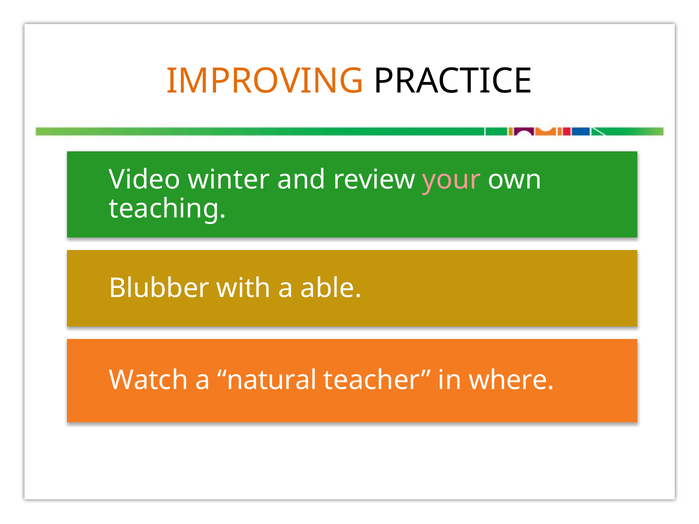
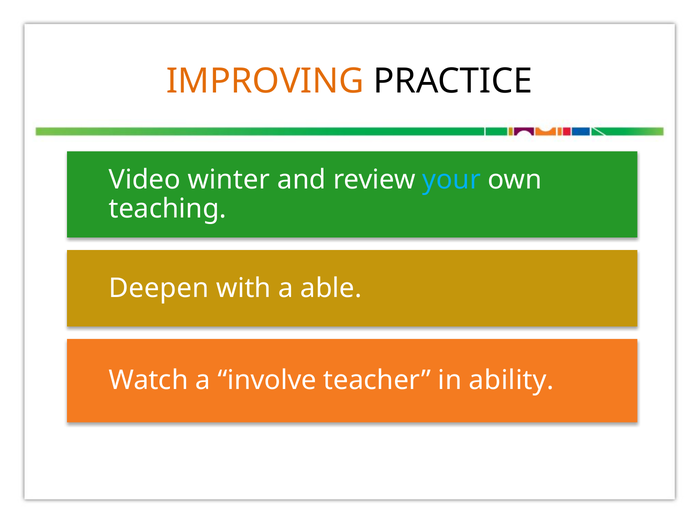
your colour: pink -> light blue (452, 180)
Blubber: Blubber -> Deepen (159, 288)
natural: natural -> involve (267, 381)
where: where -> ability (511, 381)
